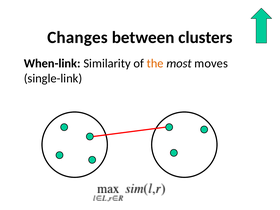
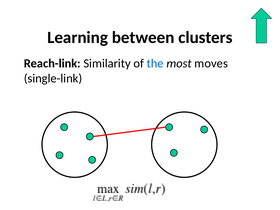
Changes: Changes -> Learning (78, 37)
When-link: When-link -> Reach-link (52, 63)
the colour: orange -> blue (155, 63)
